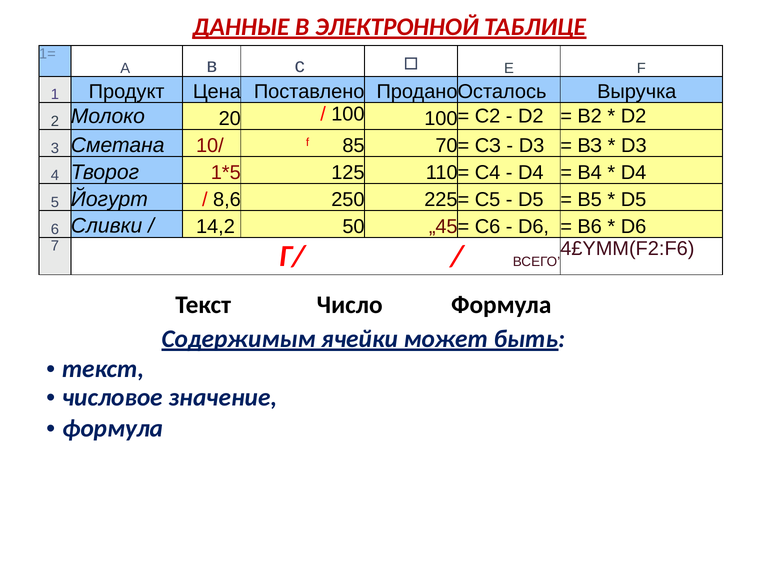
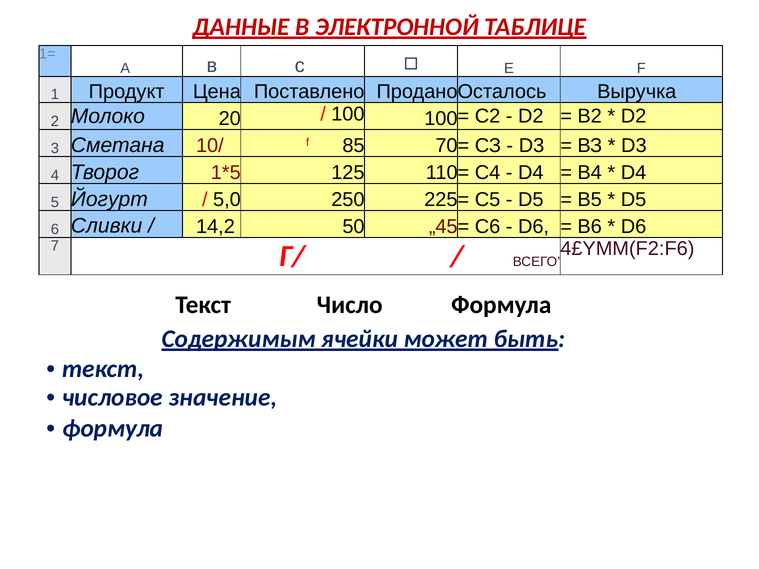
8,6: 8,6 -> 5,0 (227, 200)
